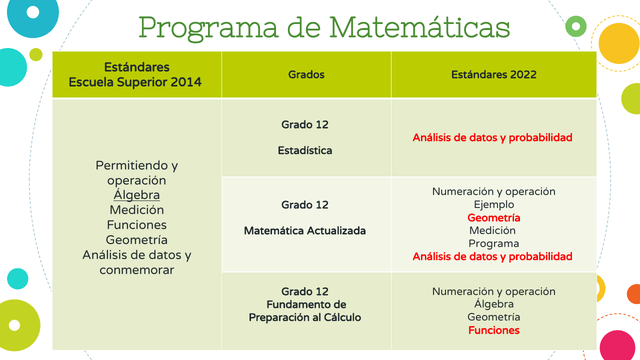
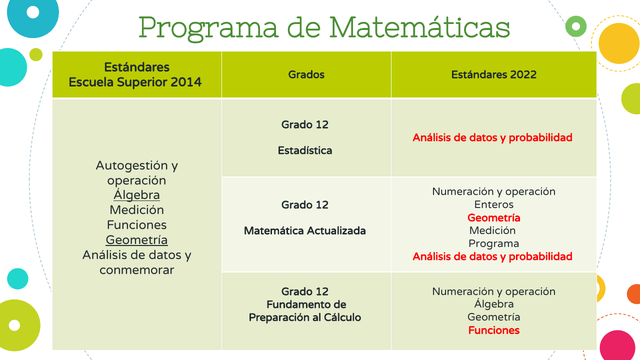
Permitiendo: Permitiendo -> Autogestión (132, 165)
Ejemplo: Ejemplo -> Enteros (494, 205)
Geometría underline: none -> present (137, 240)
